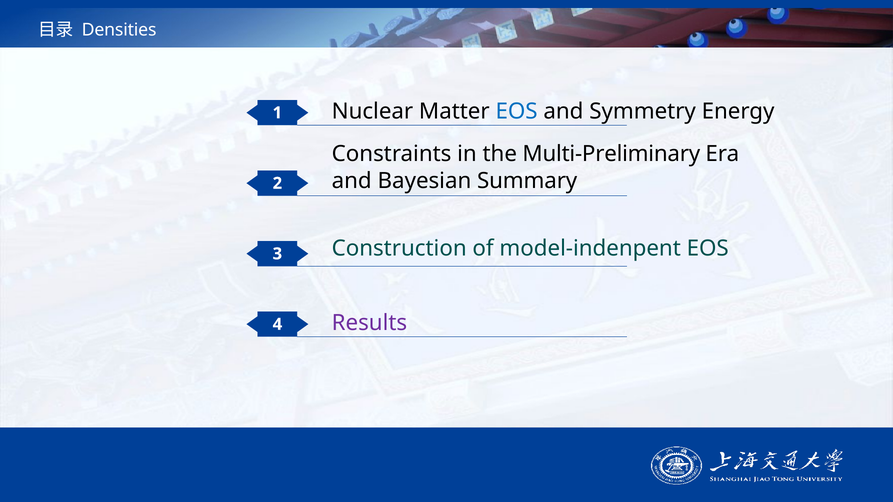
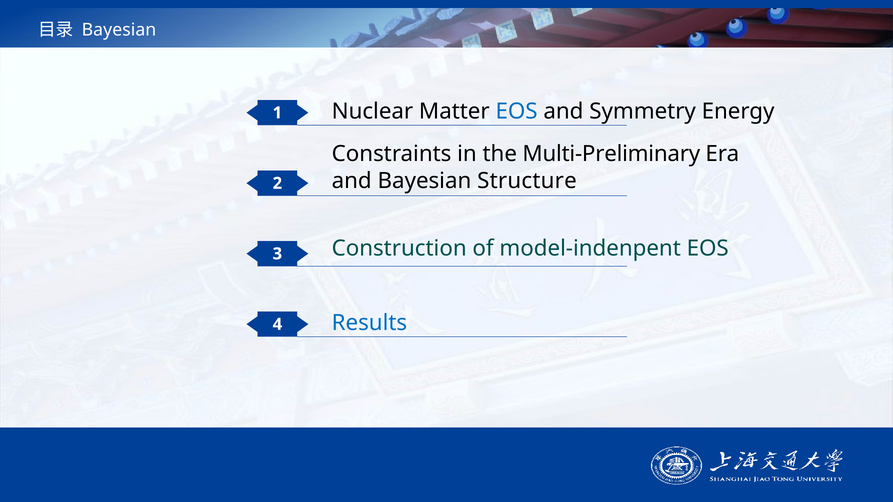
Densities: Densities -> Bayesian (119, 30)
Summary: Summary -> Structure (527, 181)
Results colour: purple -> blue (369, 323)
